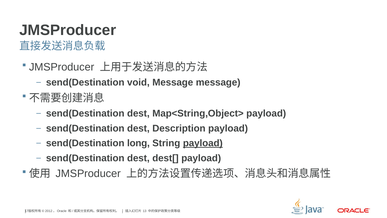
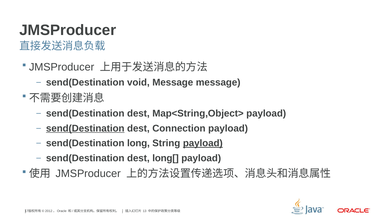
send(Destination underline: none -> present (85, 128)
Description: Description -> Connection (179, 128)
dest[: dest[ -> long[ (166, 158)
